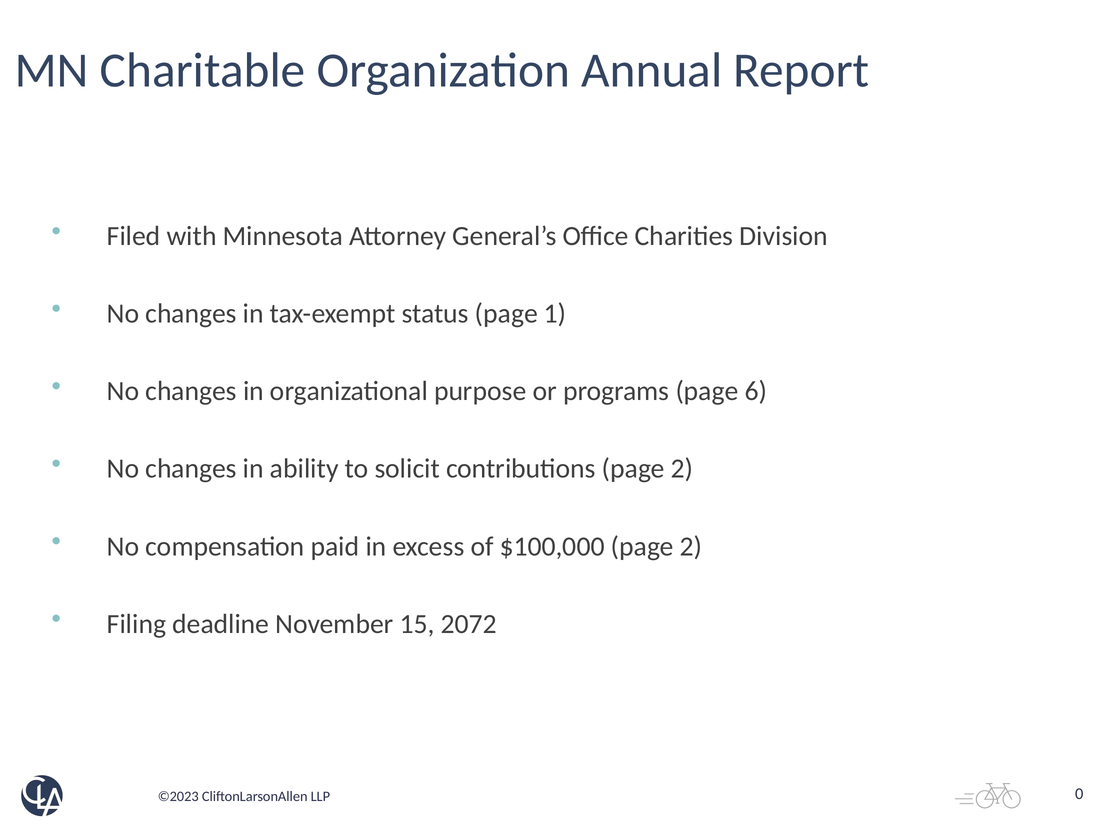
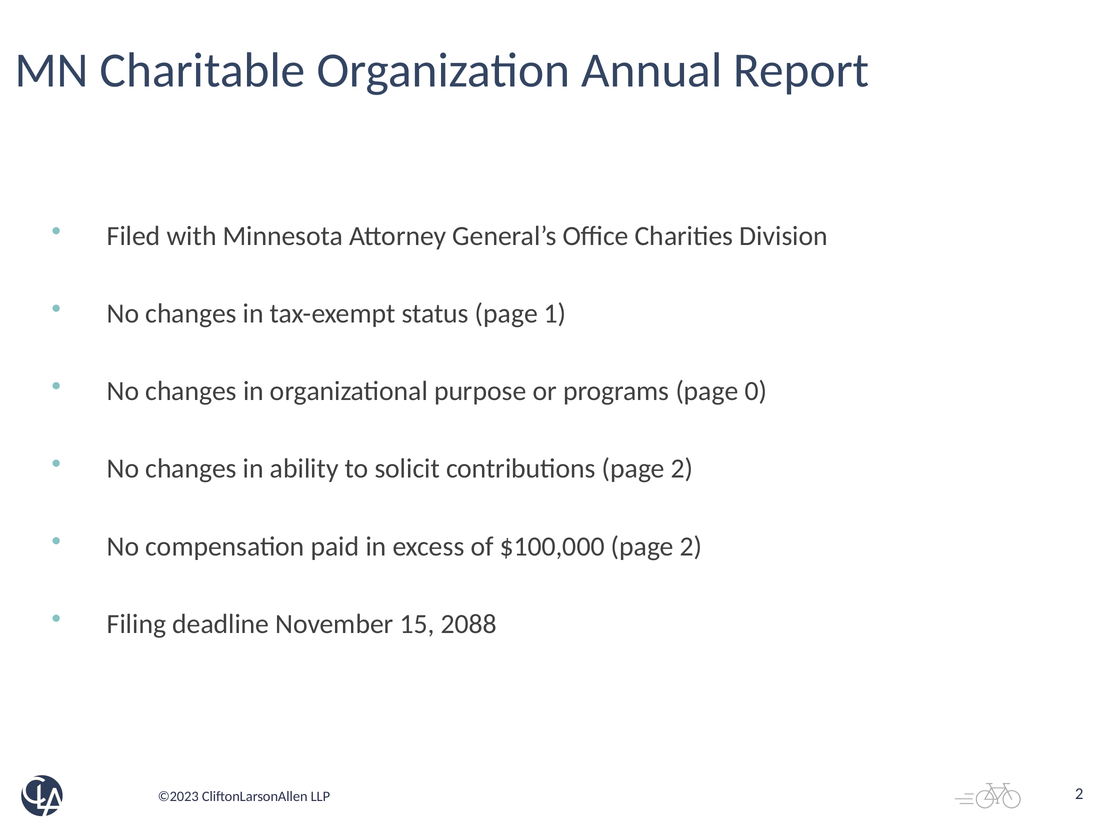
6: 6 -> 0 (756, 391)
2072: 2072 -> 2088 (469, 624)
0: 0 -> 2 (1079, 794)
